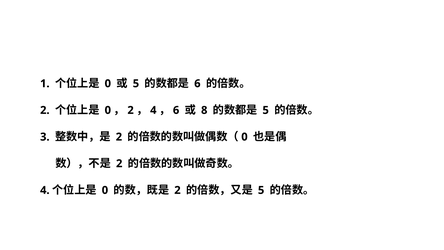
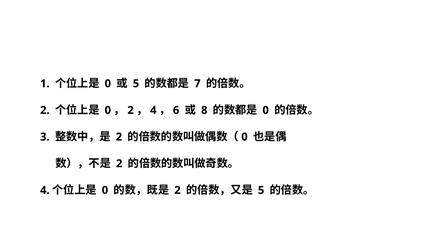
6: 6 -> 7 (197, 83)
5: 5 -> 0 (266, 110)
